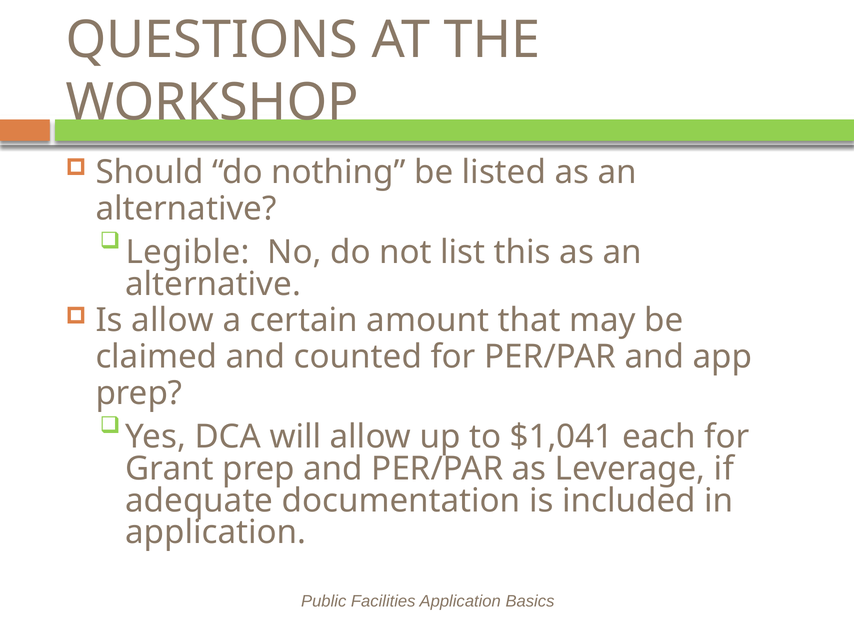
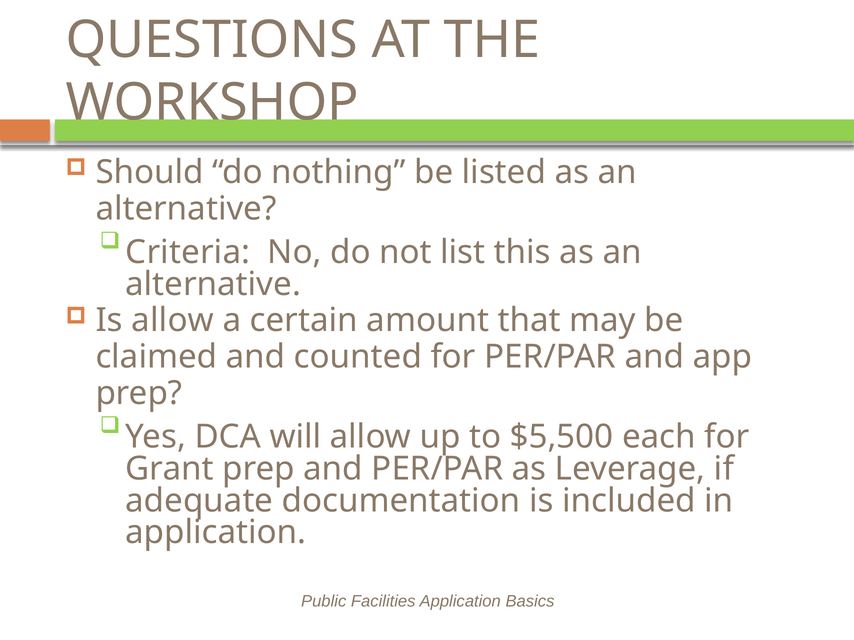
Legible: Legible -> Criteria (188, 253)
$1,041: $1,041 -> $5,500 (562, 437)
